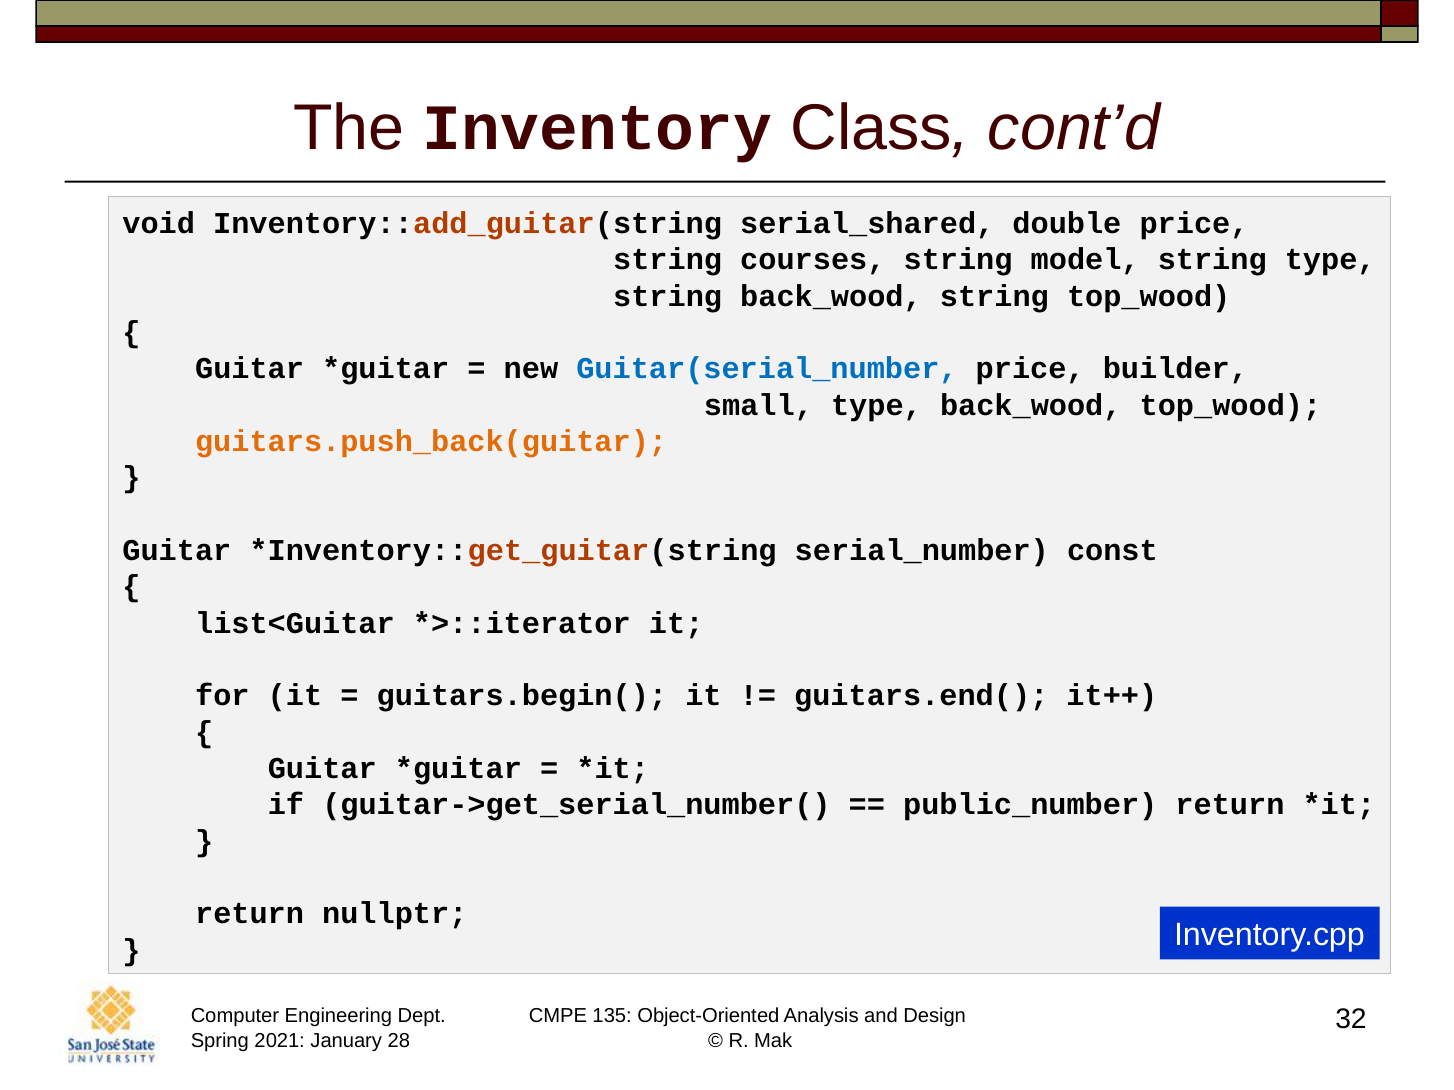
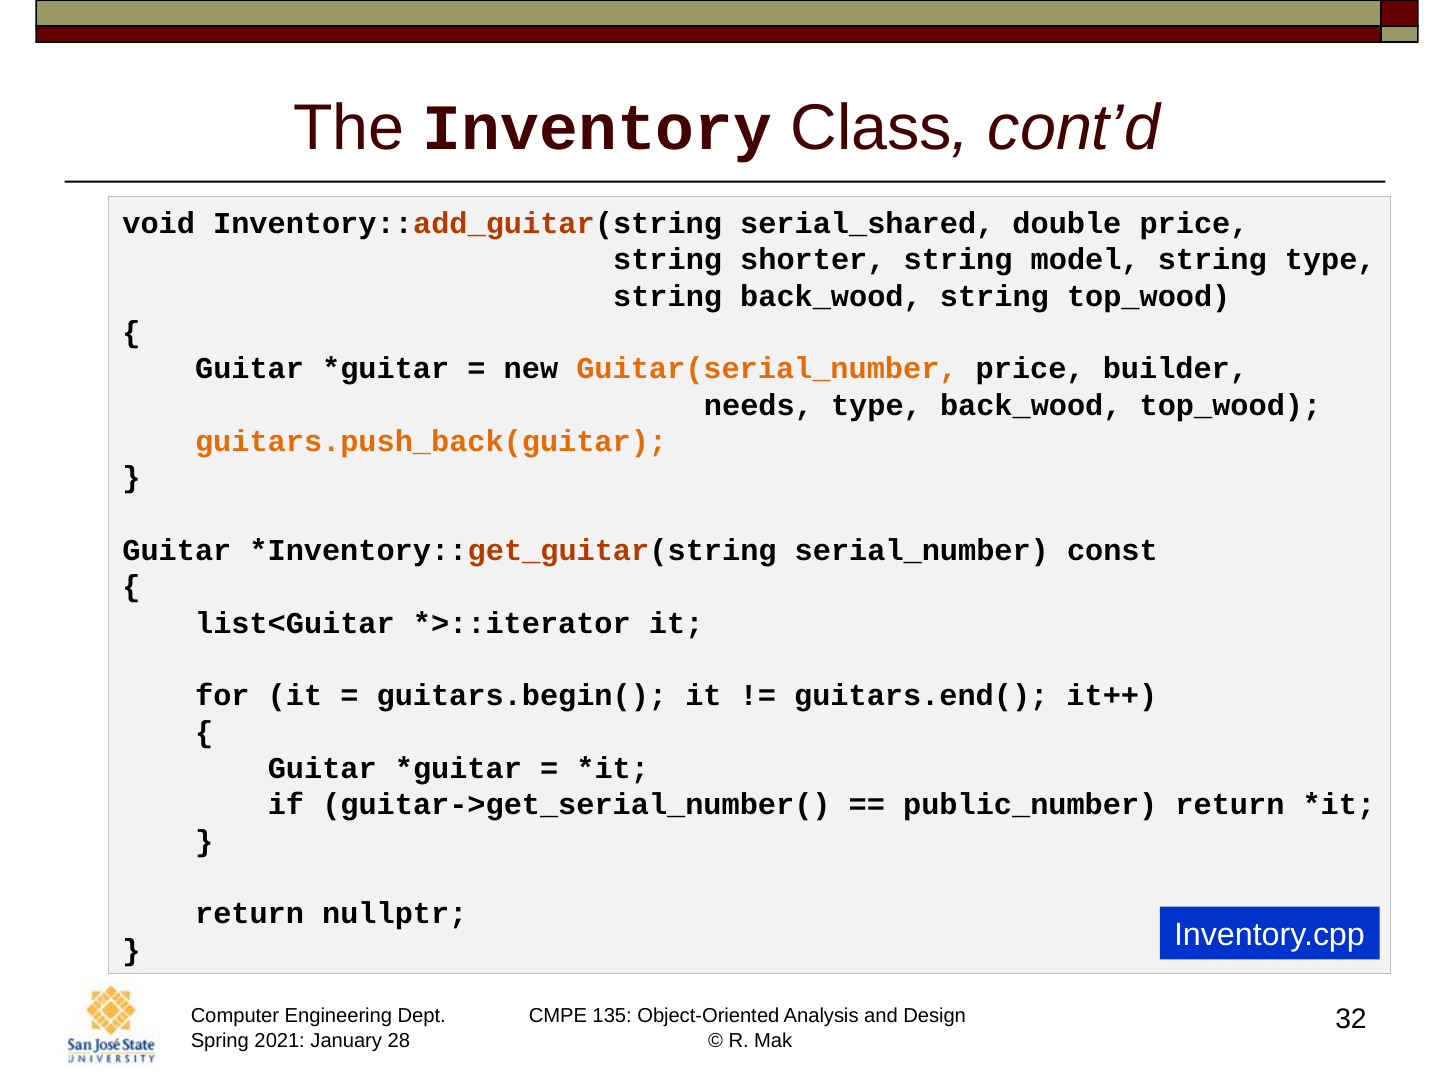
courses: courses -> shorter (813, 260)
Guitar(serial_number colour: blue -> orange (767, 369)
small: small -> needs (758, 405)
